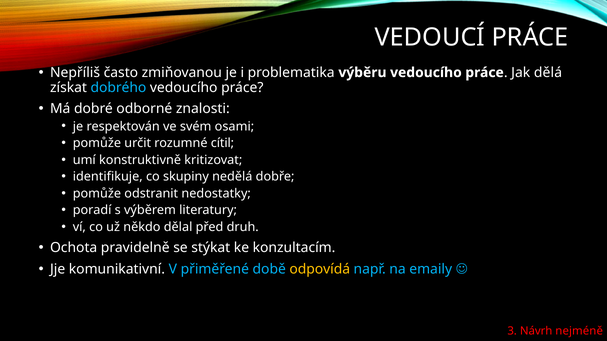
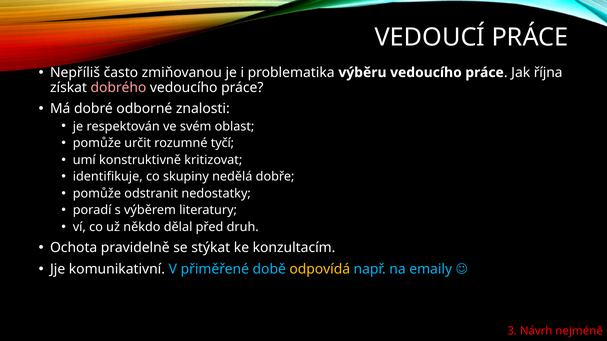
dělá: dělá -> října (548, 73)
dobrého colour: light blue -> pink (118, 88)
osami: osami -> oblast (234, 127)
cítil: cítil -> tyčí (222, 143)
